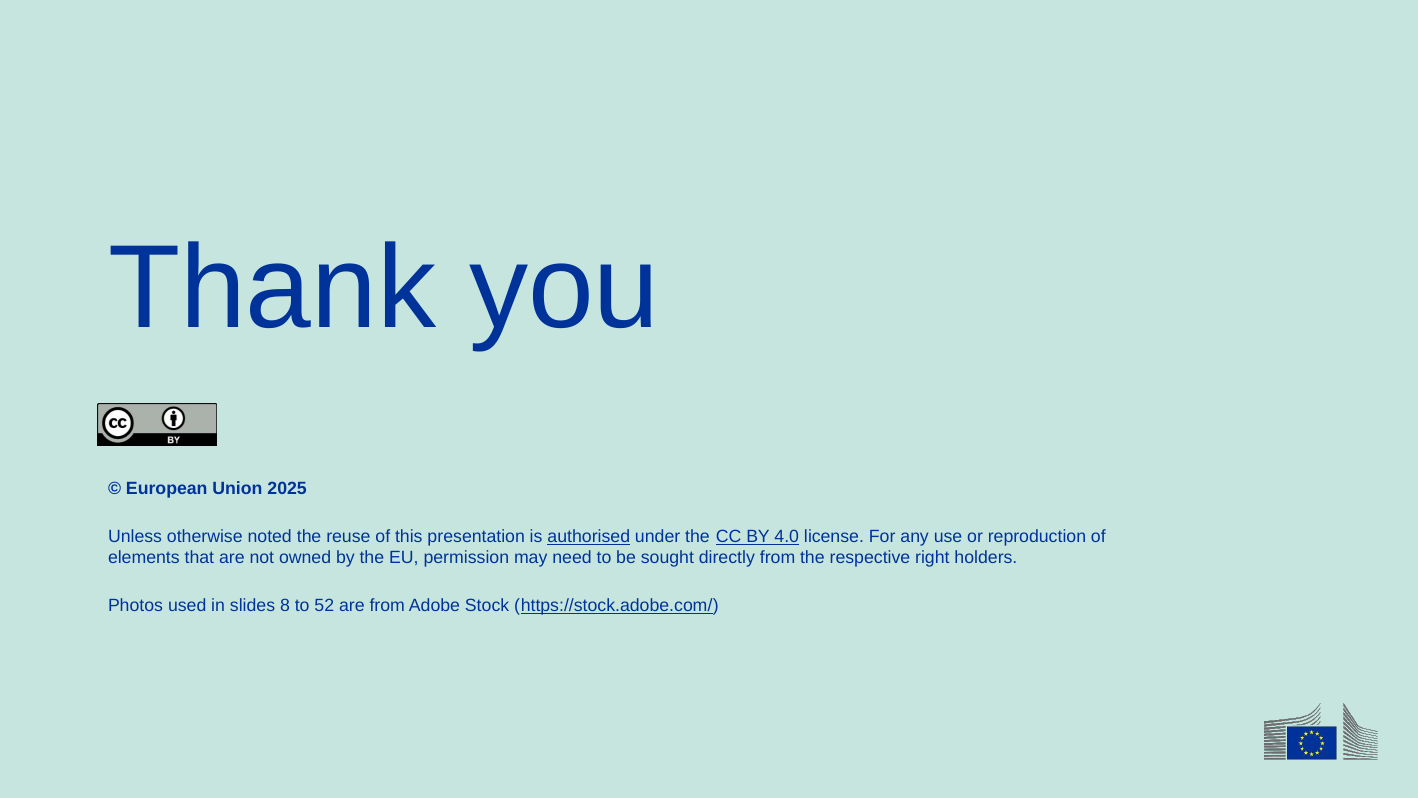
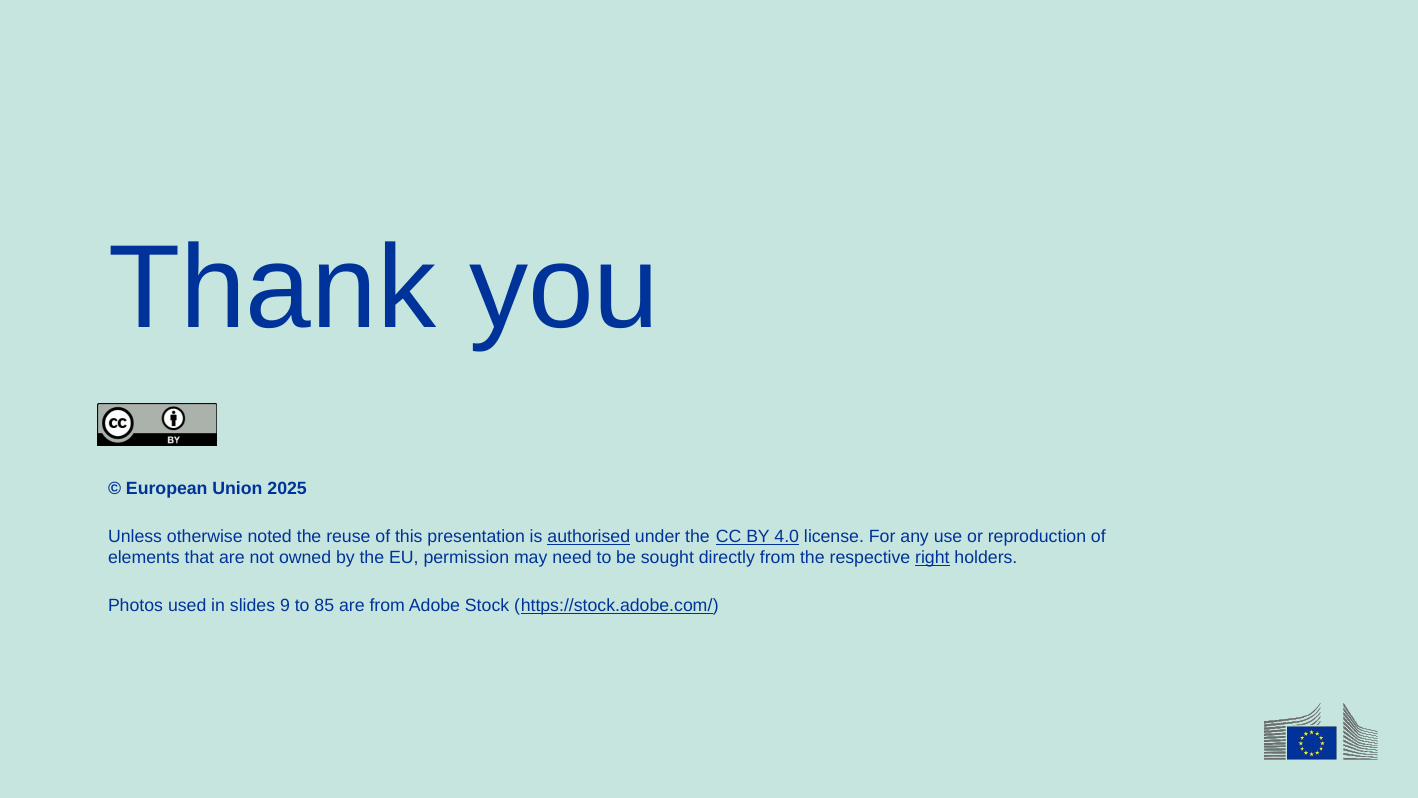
right underline: none -> present (932, 558)
8: 8 -> 9 (285, 606)
52: 52 -> 85 (324, 606)
